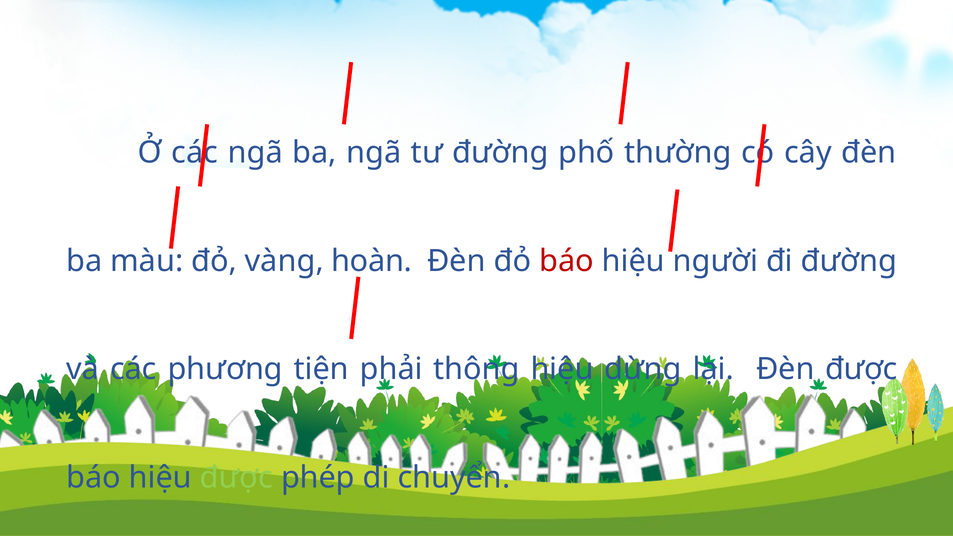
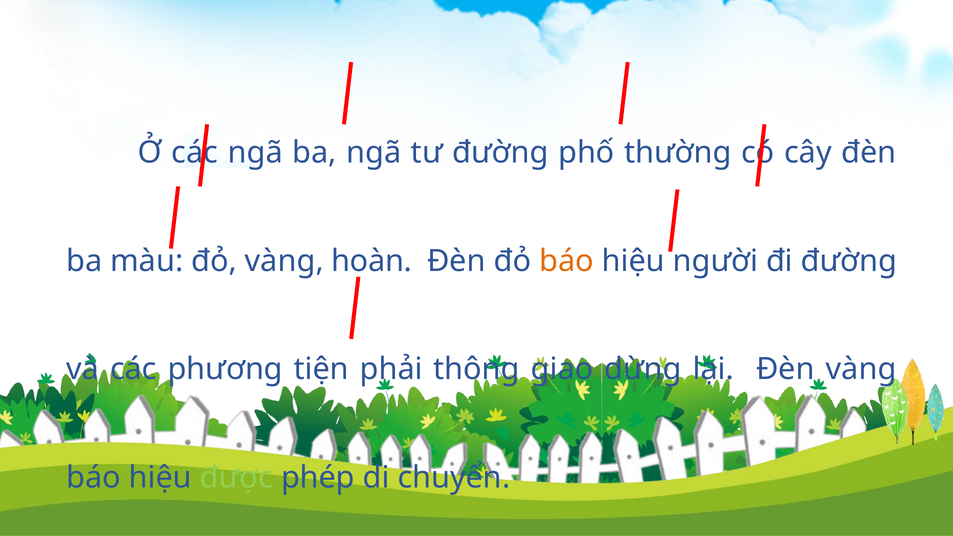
báo colour: red -> orange (567, 261)
thông hiệu: hiệu -> giao (562, 369)
Đèn được: được -> vàng (861, 369)
